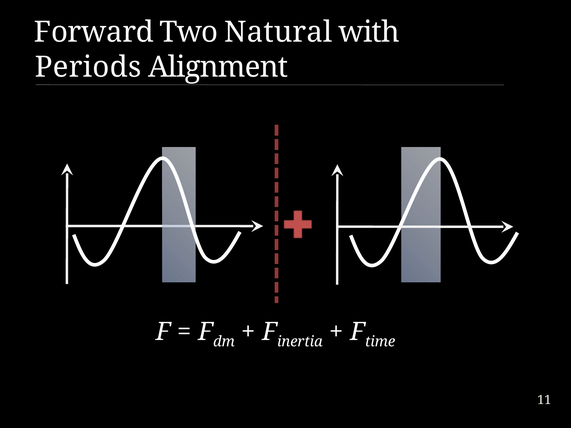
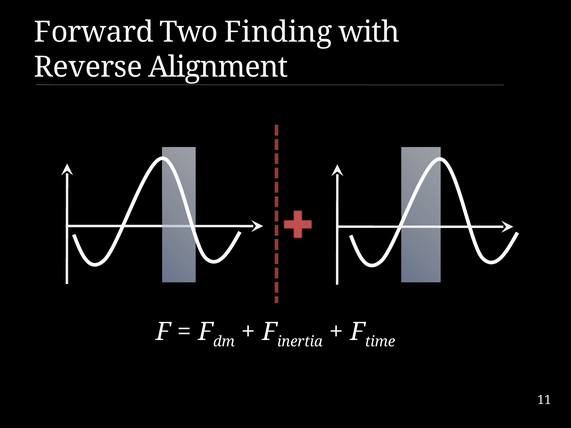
Natural: Natural -> Finding (278, 32)
Periods: Periods -> Reverse (88, 67)
